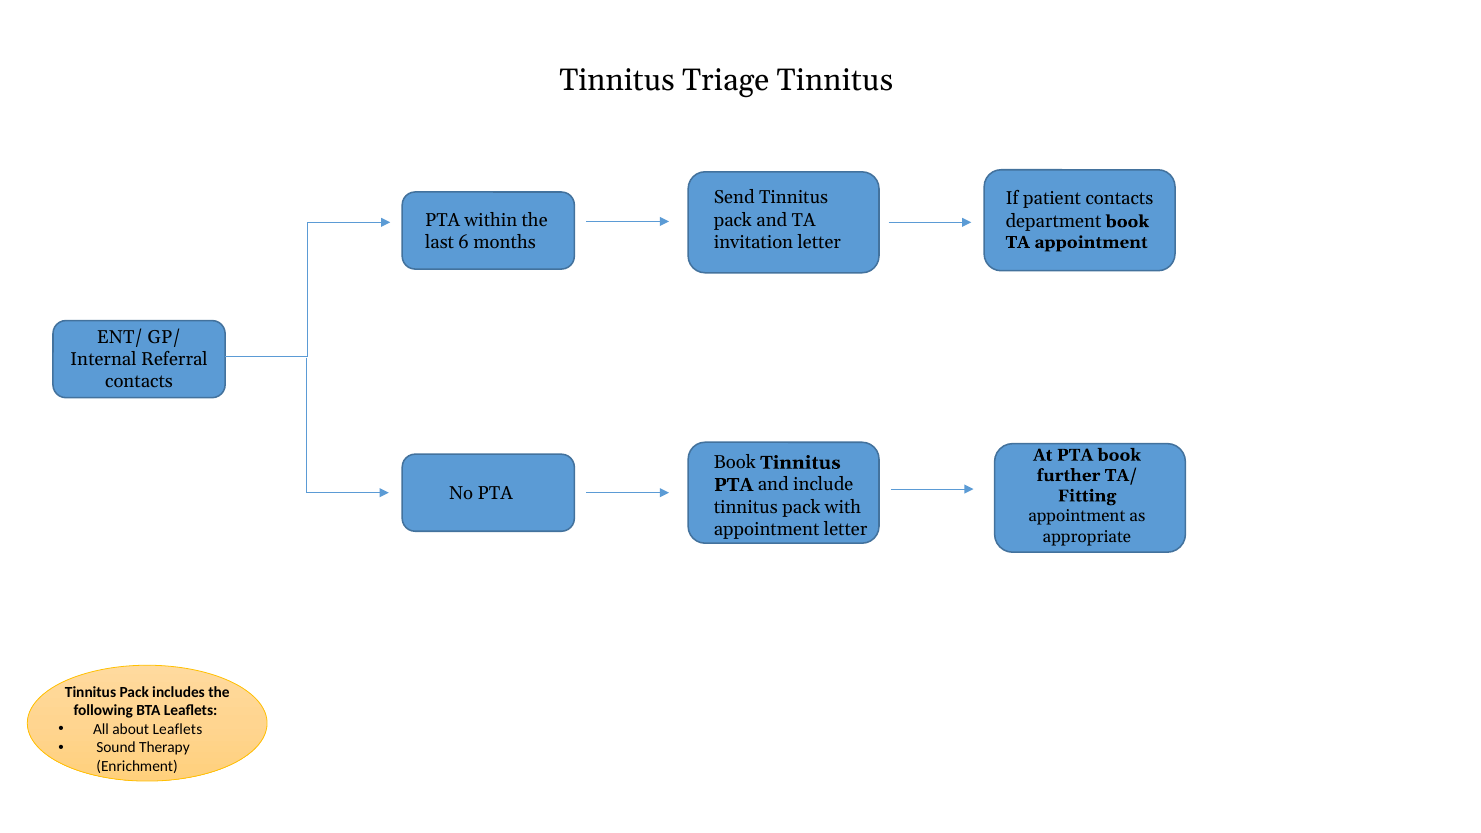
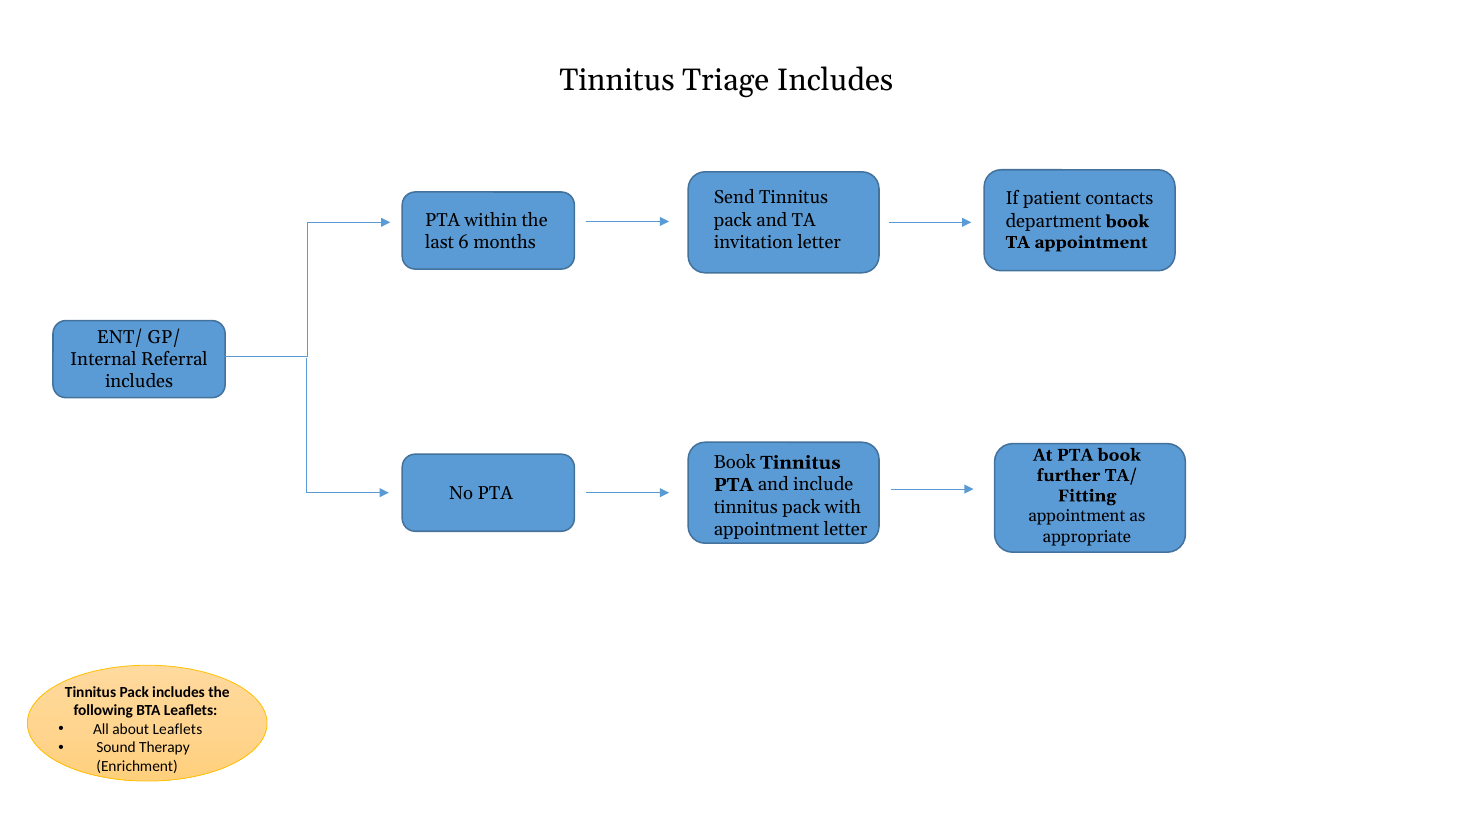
Triage Tinnitus: Tinnitus -> Includes (835, 80)
contacts: contacts -> includes (139, 381)
